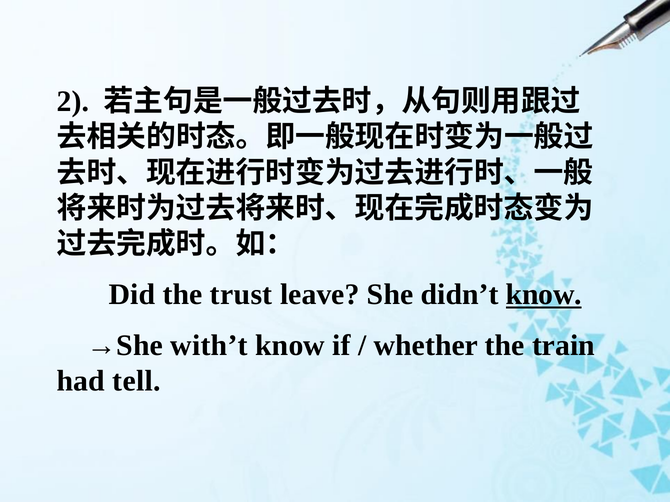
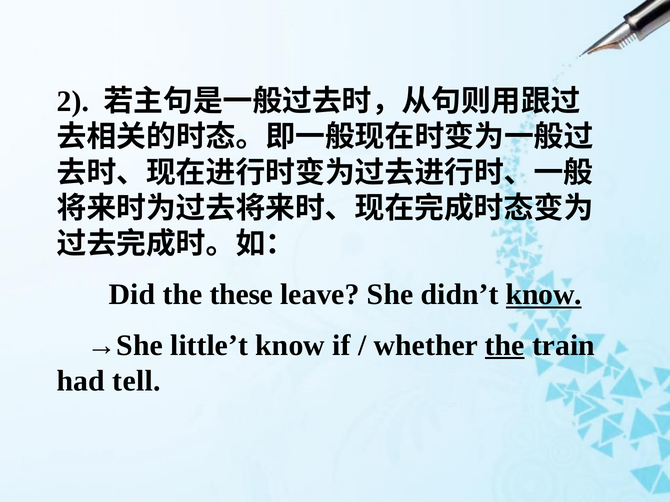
trust: trust -> these (241, 295)
with’t: with’t -> little’t (209, 346)
the underline: none -> present (505, 346)
